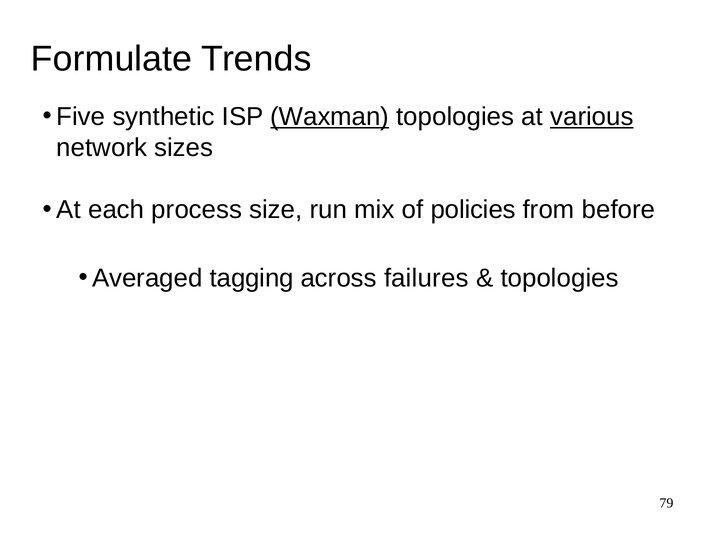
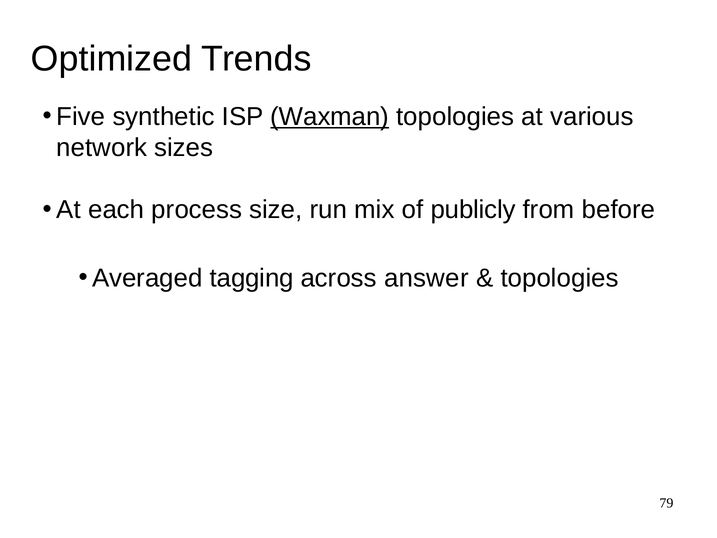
Formulate: Formulate -> Optimized (112, 59)
various underline: present -> none (592, 117)
policies: policies -> publicly (473, 210)
failures: failures -> answer (426, 278)
